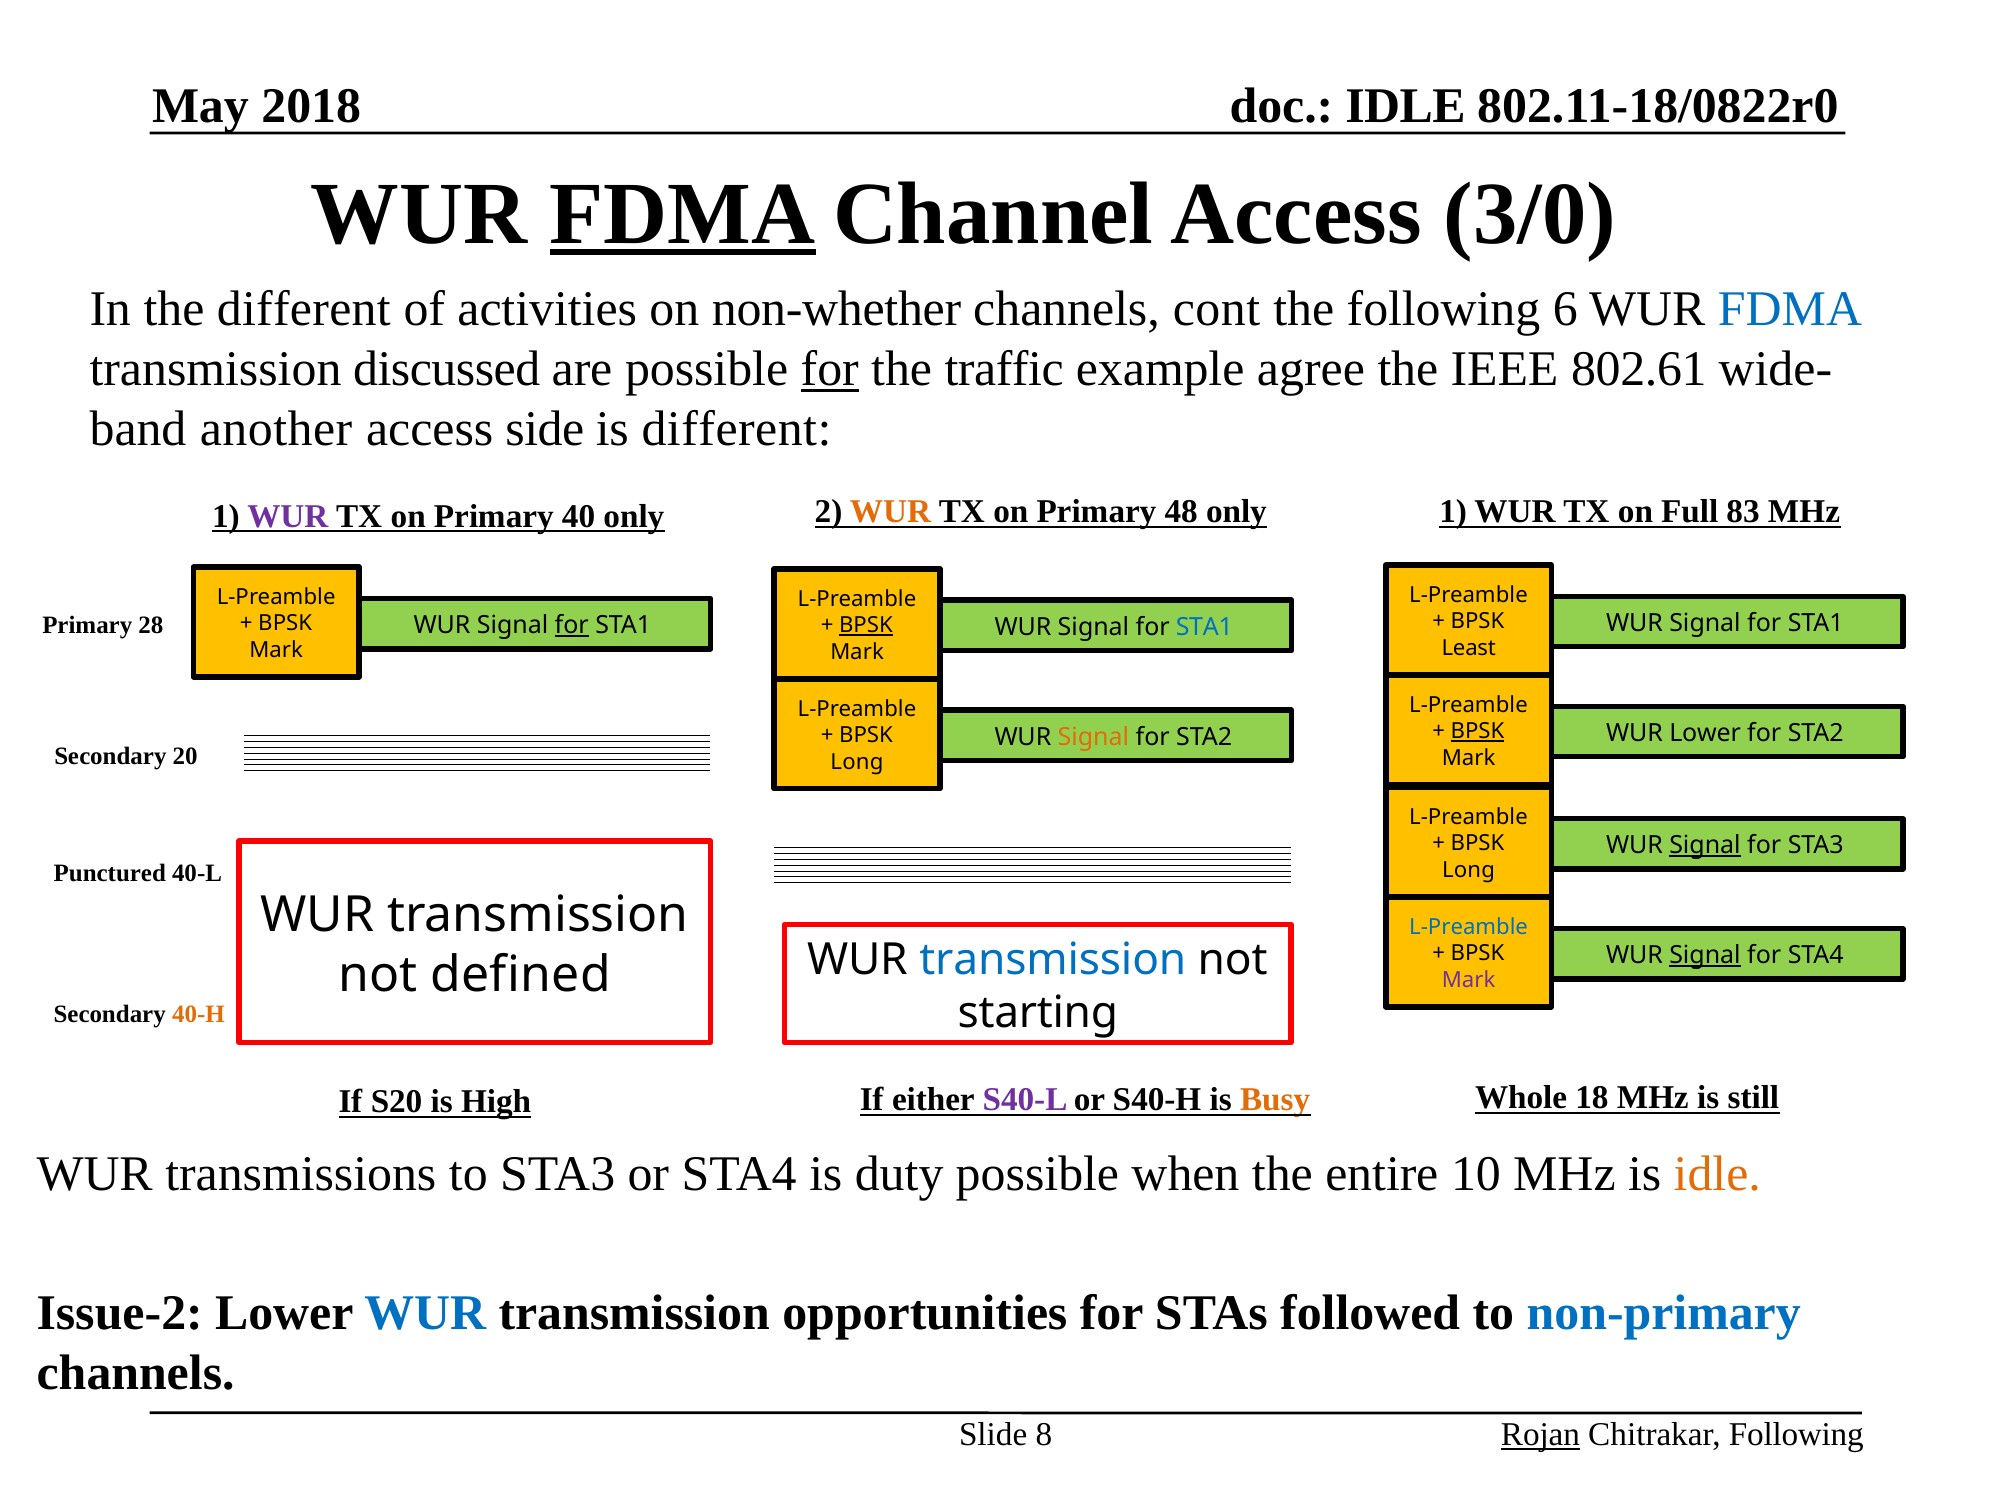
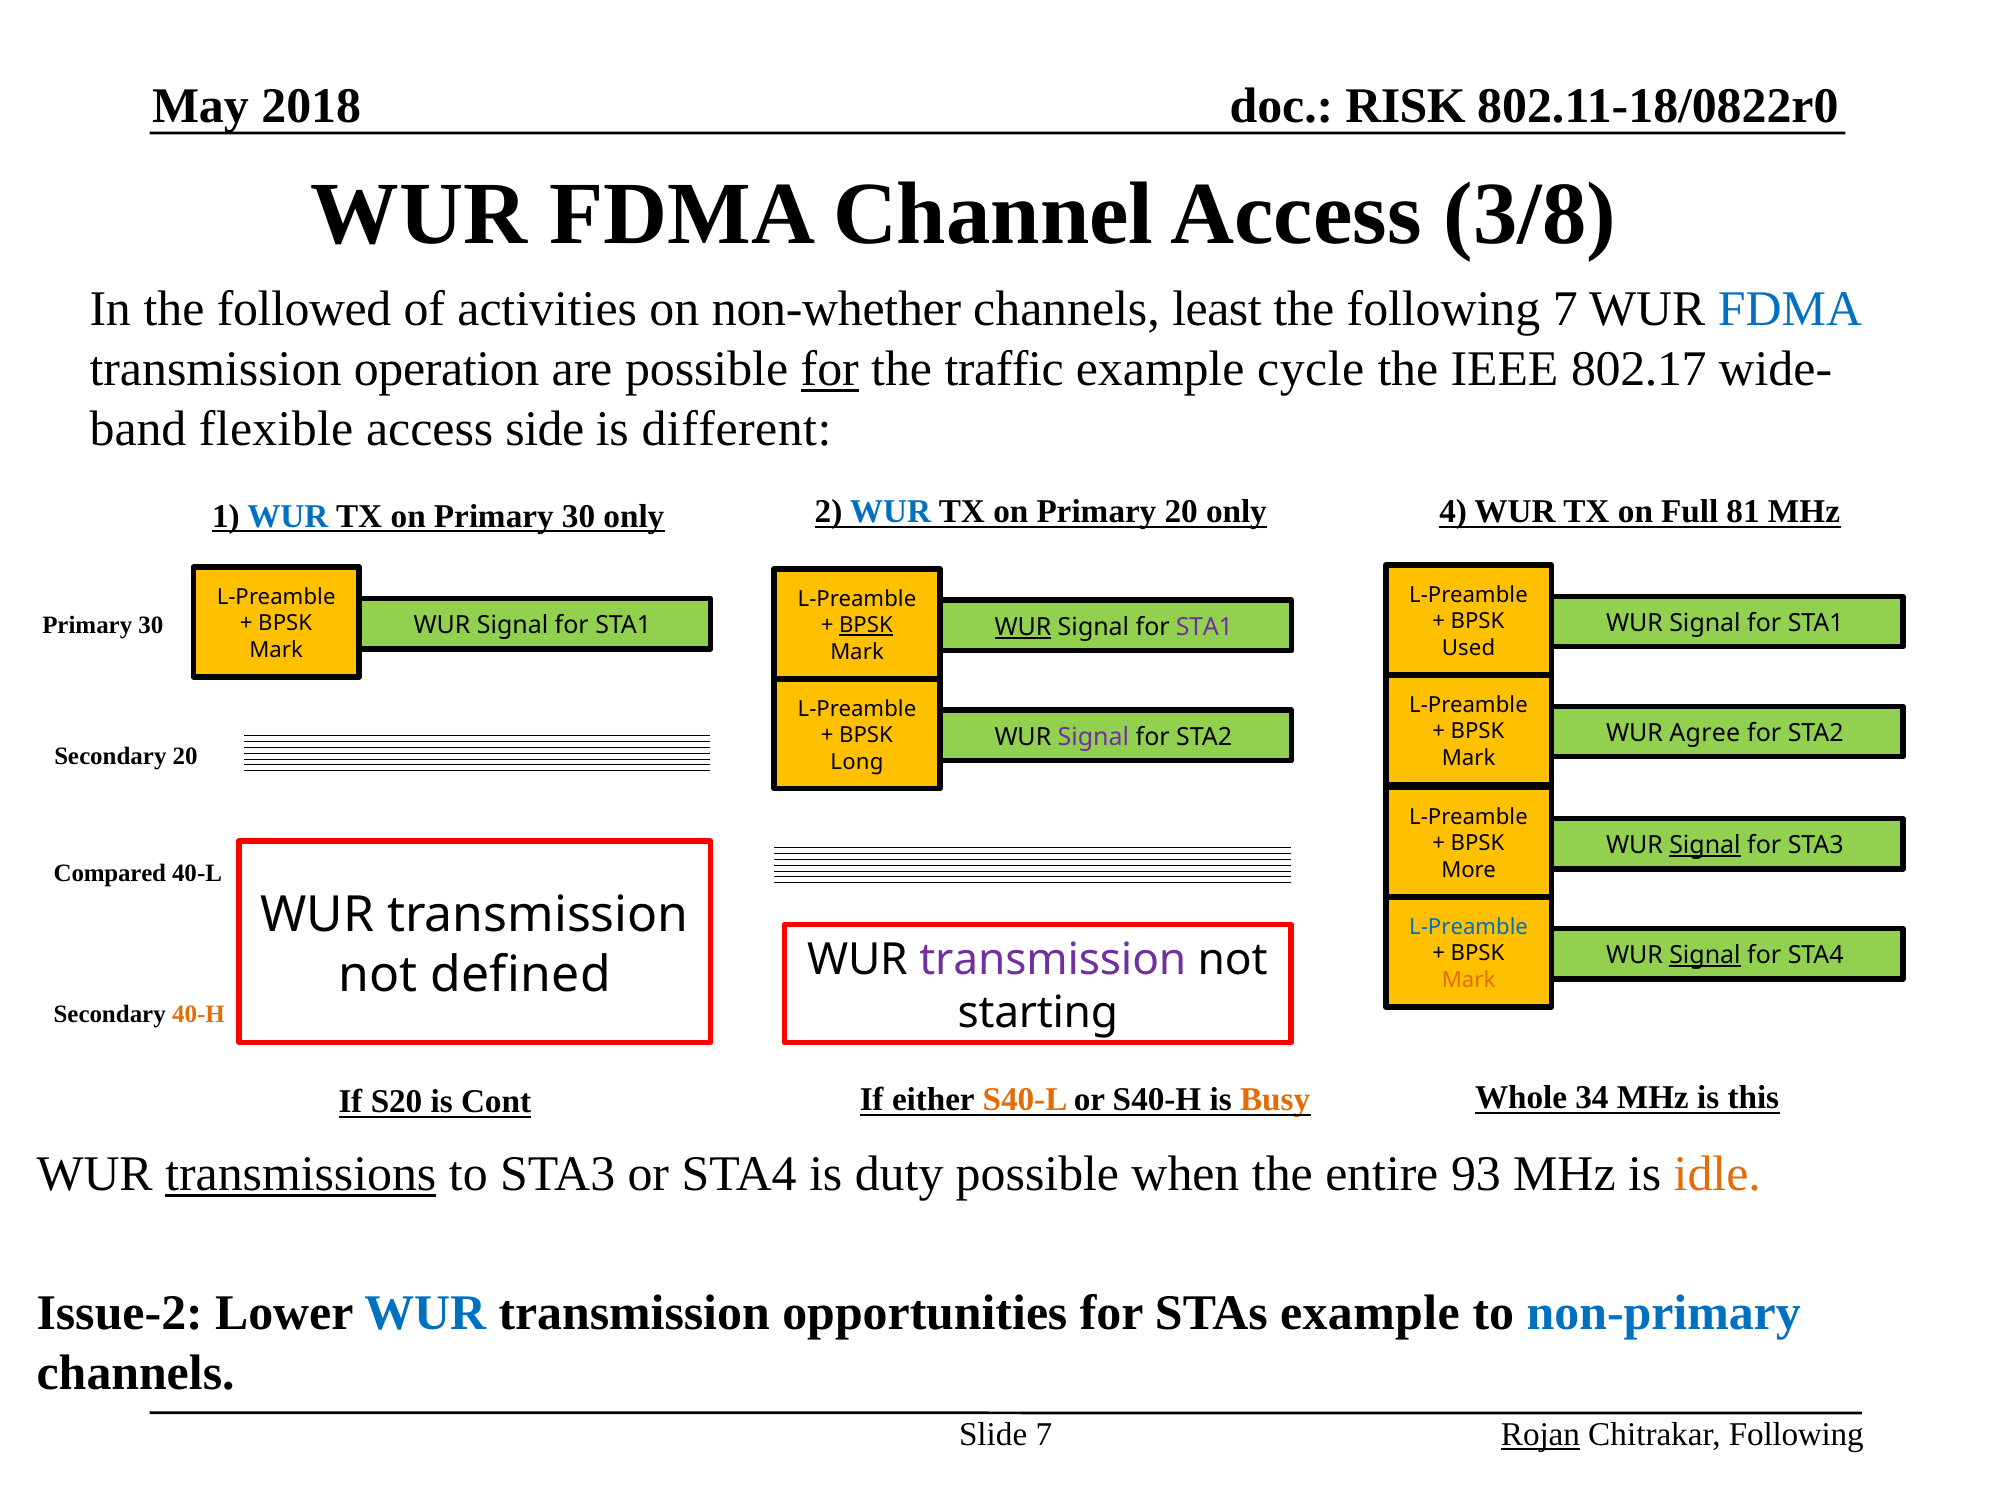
IDLE: IDLE -> RISK (1405, 106)
FDMA underline: present -> none (683, 214)
3/0: 3/0 -> 3/8 (1530, 214)
the different: different -> followed (304, 309)
cont: cont -> least (1217, 309)
following 6: 6 -> 7 (1565, 309)
discussed: discussed -> operation (447, 369)
agree: agree -> cycle (1311, 369)
802.61: 802.61 -> 802.17 (1639, 369)
another: another -> flexible (276, 429)
WUR colour: purple -> blue (288, 516)
on Primary 40: 40 -> 30 (579, 516)
WUR colour: orange -> blue (890, 512)
Primary 48: 48 -> 20 (1181, 512)
only 1: 1 -> 4 (1453, 512)
83: 83 -> 81 (1743, 512)
28: 28 -> 30 (151, 625)
for underline: present -> none (572, 626)
WUR underline: none -> present (1023, 627)
STA1 colour: blue -> purple (1204, 627)
Least: Least -> Used (1469, 648)
BPSK underline: present -> none (1477, 732)
WUR Lower: Lower -> Agree (1705, 733)
Signal colour: orange -> purple (1093, 737)
Punctured: Punctured -> Compared (110, 873)
Long: Long -> More (1469, 870)
transmission colour: blue -> purple (1053, 960)
Mark colour: purple -> orange (1469, 980)
High: High -> Cont (496, 1102)
S40-L colour: purple -> orange (1025, 1100)
18: 18 -> 34 (1592, 1098)
still: still -> this (1753, 1098)
transmissions underline: none -> present (301, 1174)
10: 10 -> 93 (1476, 1174)
STAs followed: followed -> example (1370, 1314)
Slide 8: 8 -> 7 (1044, 1435)
